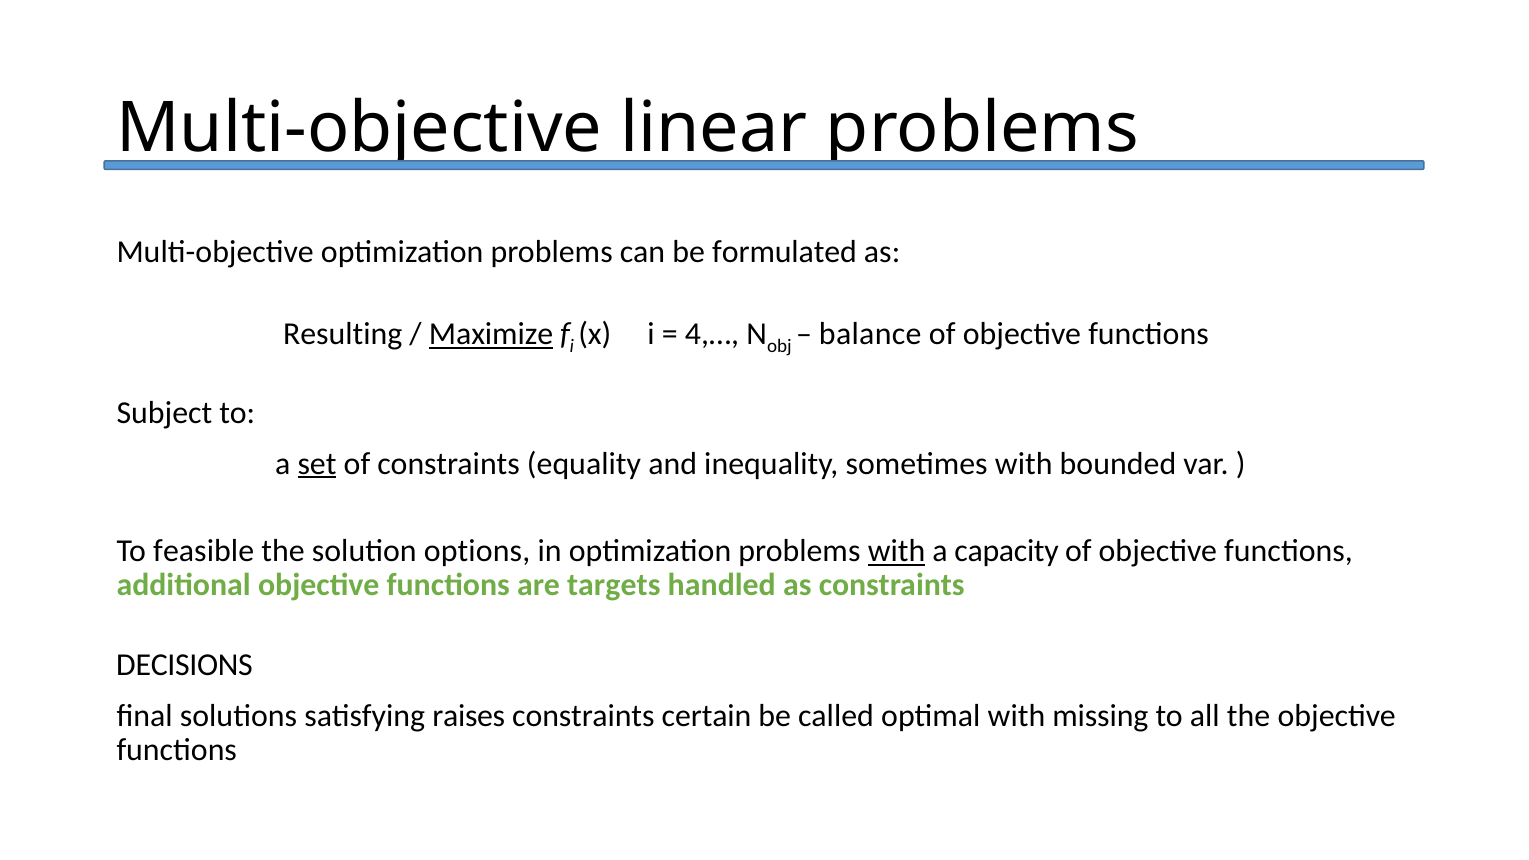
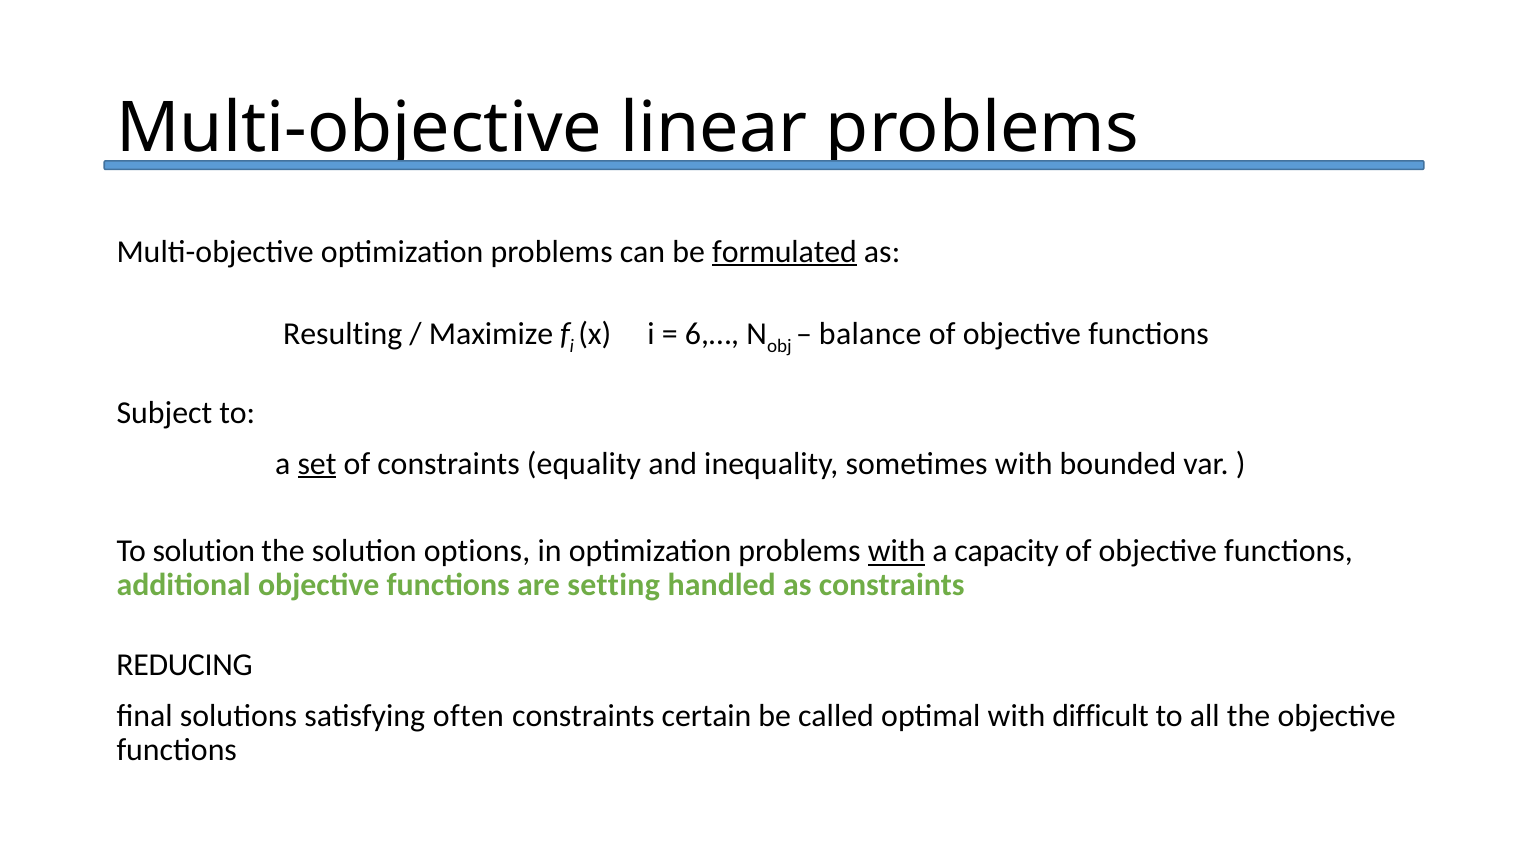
formulated underline: none -> present (785, 252)
Maximize underline: present -> none (491, 334)
4,…: 4,… -> 6,… (712, 334)
To feasible: feasible -> solution (204, 551)
targets: targets -> setting (614, 585)
DECISIONS: DECISIONS -> REDUCING (184, 665)
raises: raises -> often (468, 716)
missing: missing -> difficult (1100, 716)
